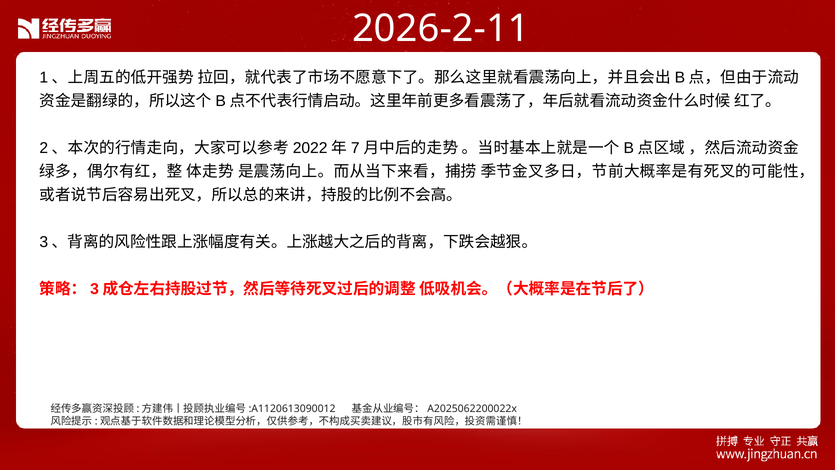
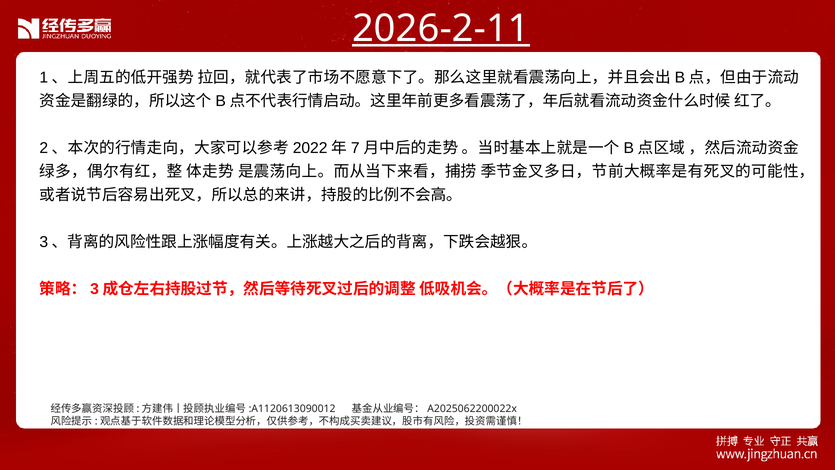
2026-2-11 underline: none -> present (441, 29)
